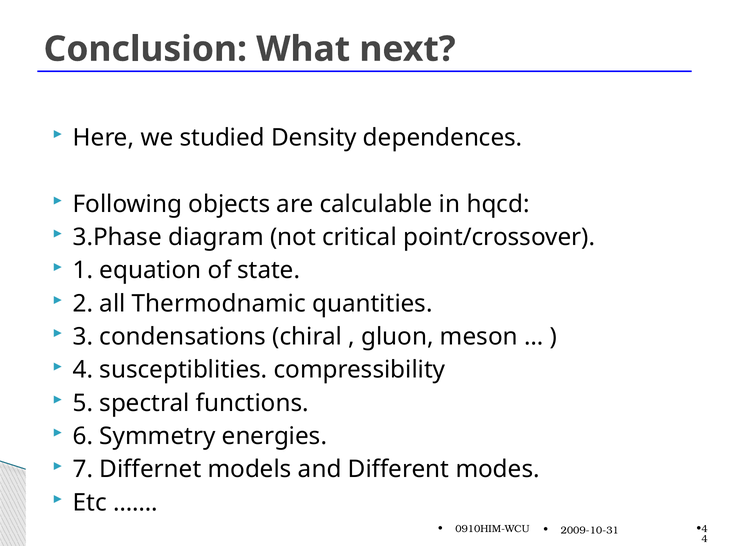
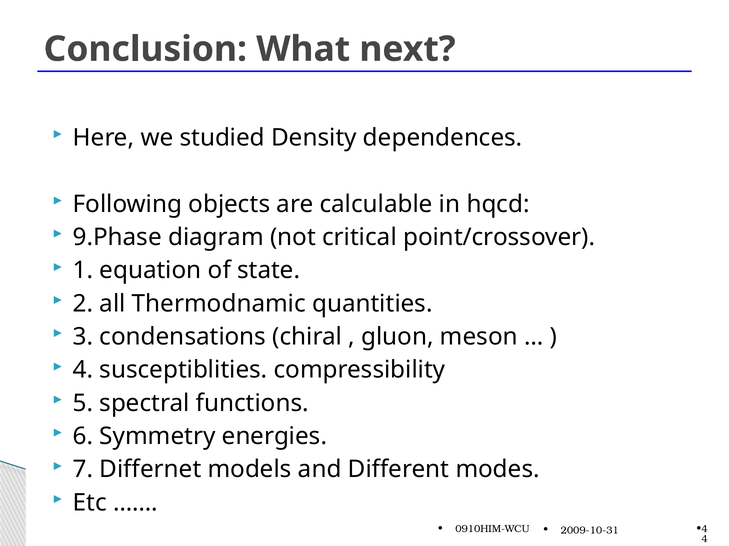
3.Phase: 3.Phase -> 9.Phase (117, 238)
